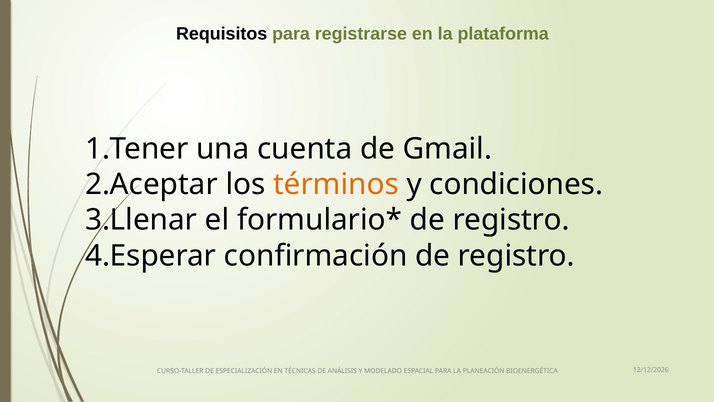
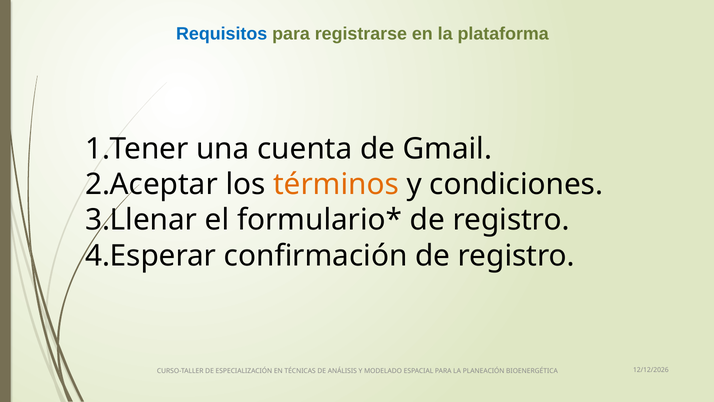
Requisitos colour: black -> blue (222, 34)
